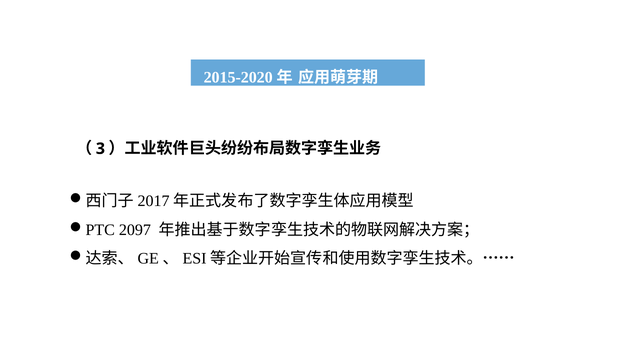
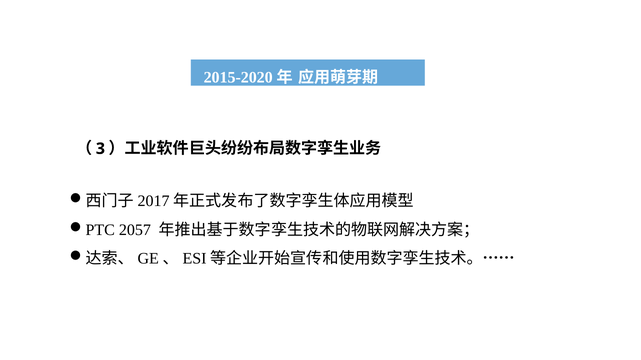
2097: 2097 -> 2057 (135, 230)
